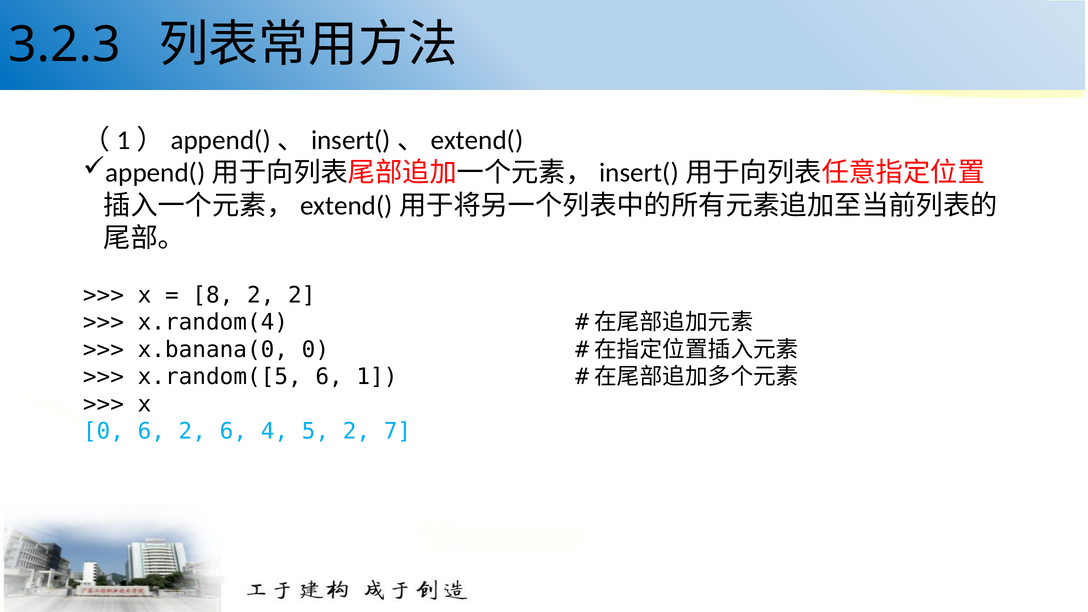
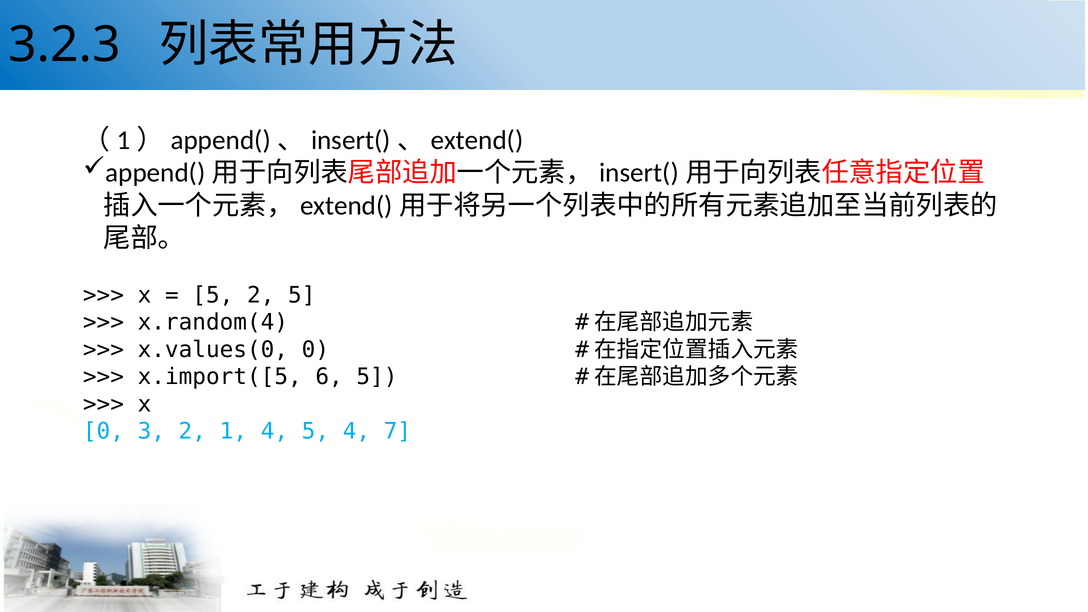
8: 8 -> 5 (213, 295)
2 2: 2 -> 5 (302, 295)
x.banana(0: x.banana(0 -> x.values(0 (213, 350)
x.random([5: x.random([5 -> x.import([5 (220, 377)
6 1: 1 -> 5 (377, 377)
0 6: 6 -> 3 (151, 431)
2 6: 6 -> 1 (233, 431)
5 2: 2 -> 4 (356, 431)
